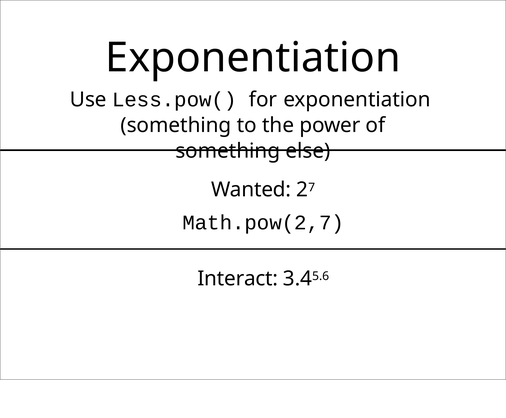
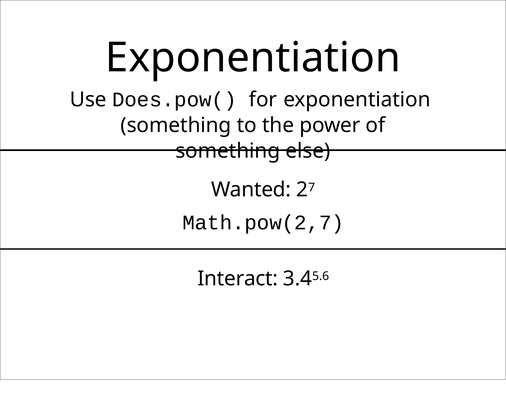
Less.pow(: Less.pow( -> Does.pow( (174, 100)
